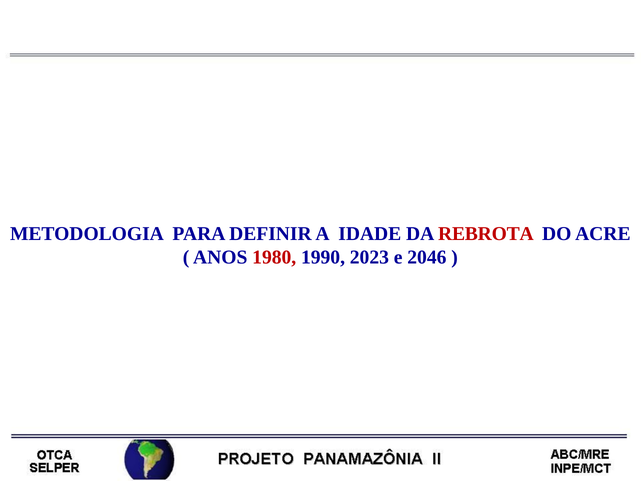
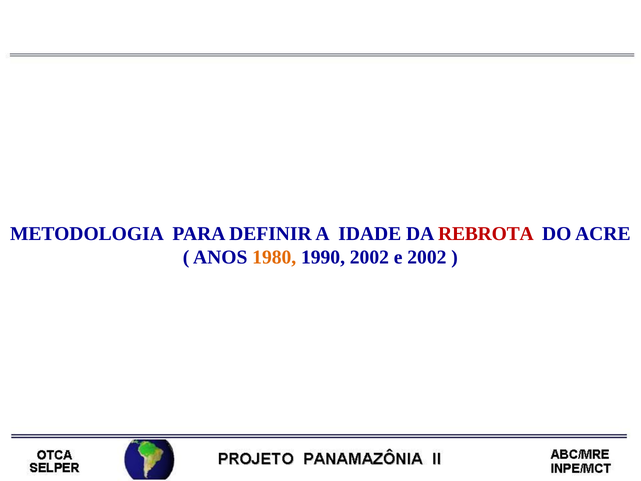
1980 colour: red -> orange (274, 257)
1990 2023: 2023 -> 2002 (369, 257)
e 2046: 2046 -> 2002 (427, 257)
